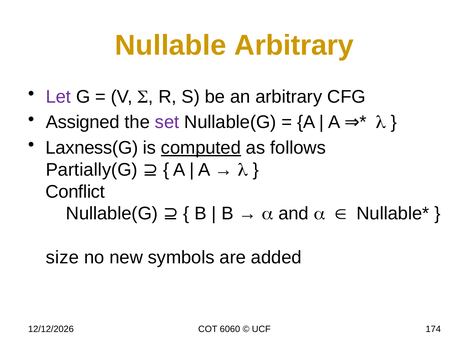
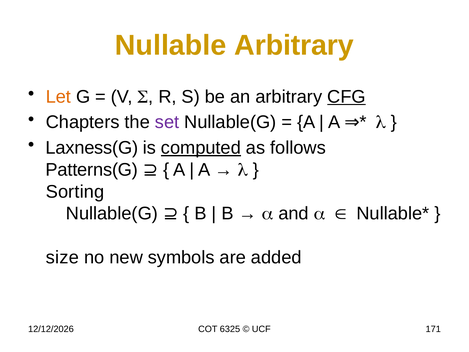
Let colour: purple -> orange (58, 97)
CFG underline: none -> present (346, 97)
Assigned: Assigned -> Chapters (83, 122)
Partially(G: Partially(G -> Patterns(G (92, 170)
Conflict: Conflict -> Sorting (75, 192)
6060: 6060 -> 6325 (230, 329)
174: 174 -> 171 (433, 329)
